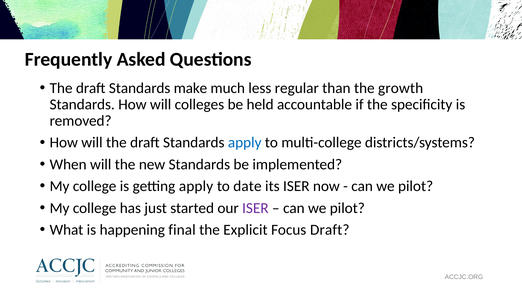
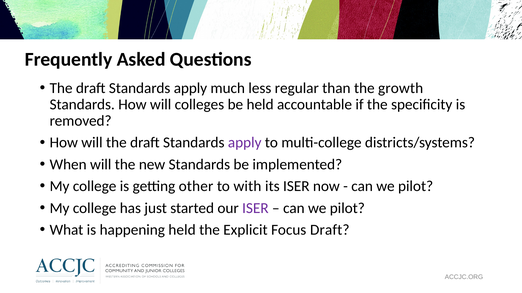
make: make -> apply (190, 88)
apply colour: blue -> purple (245, 143)
getting apply: apply -> other (196, 187)
date: date -> with (247, 187)
happening final: final -> held (182, 230)
